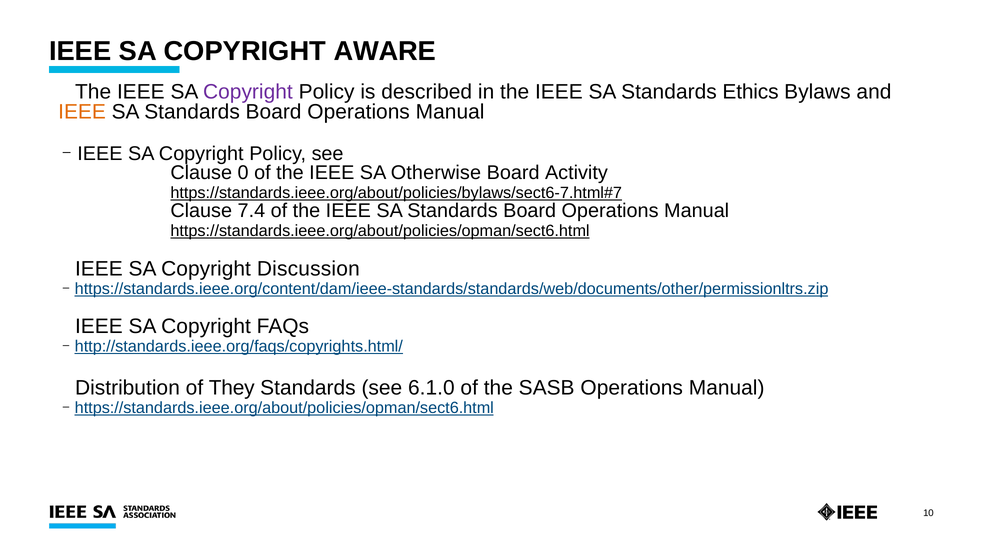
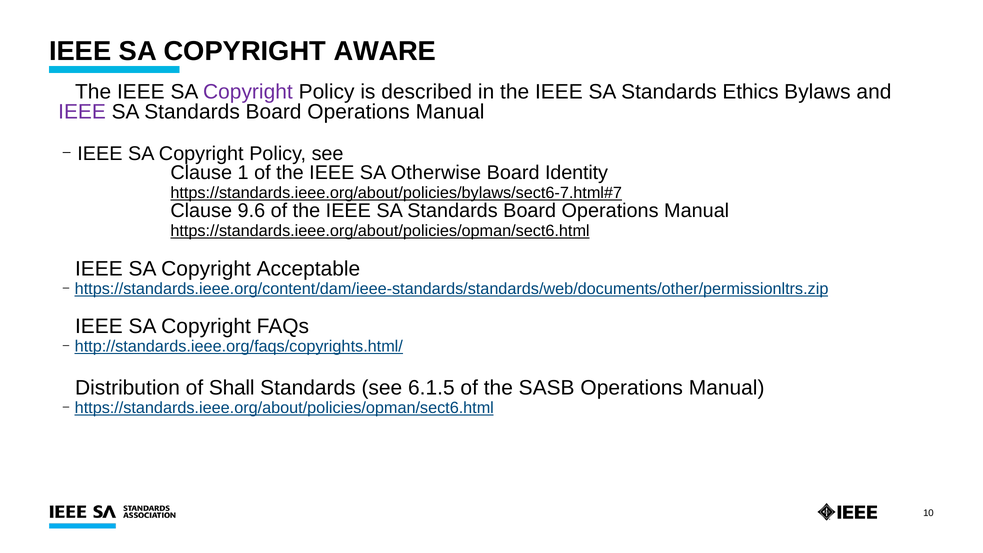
IEEE colour: orange -> purple (82, 112)
0: 0 -> 1 (243, 173)
Activity: Activity -> Identity (576, 173)
7.4: 7.4 -> 9.6 (251, 211)
Discussion: Discussion -> Acceptable (308, 269)
They: They -> Shall (232, 388)
6.1.0: 6.1.0 -> 6.1.5 (431, 388)
